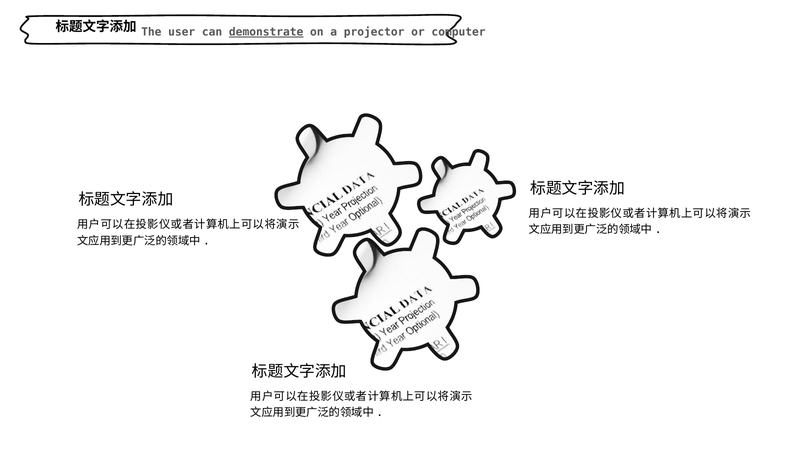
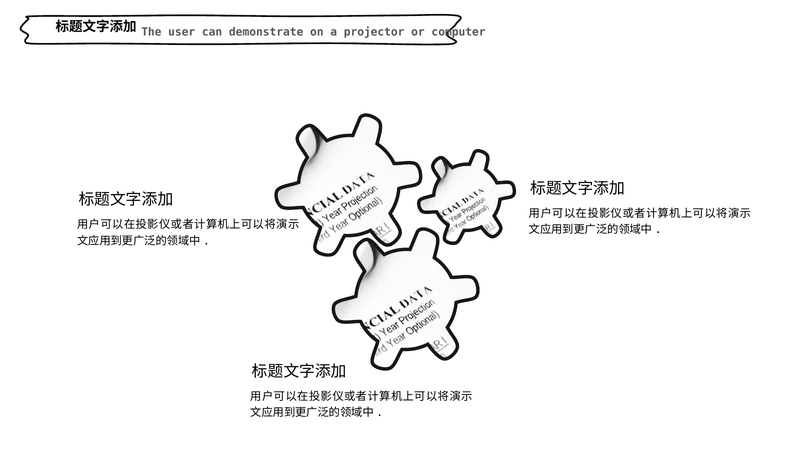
demonstrate underline: present -> none (266, 32)
